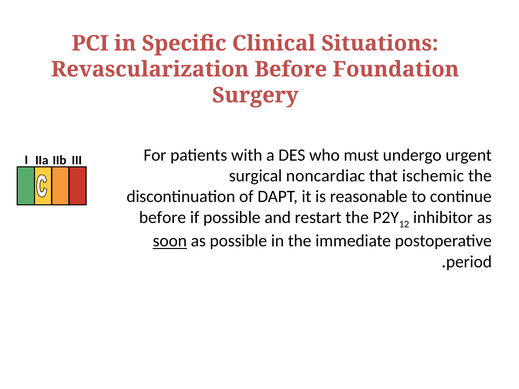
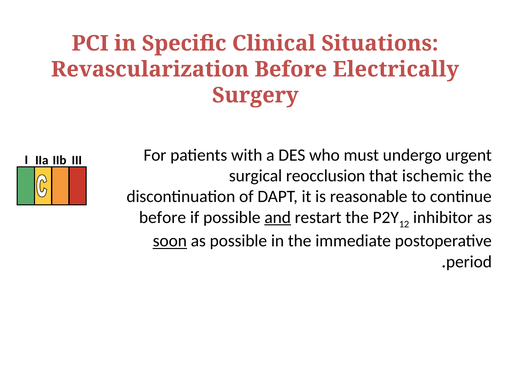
Foundation: Foundation -> Electrically (396, 69)
noncardiac: noncardiac -> reocclusion (326, 176)
and underline: none -> present (278, 217)
